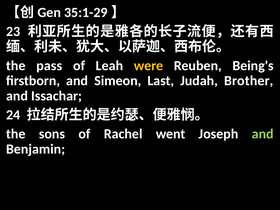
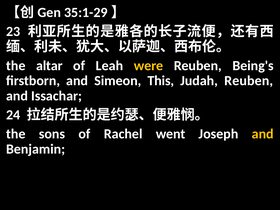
pass: pass -> altar (49, 66)
Last: Last -> This (161, 81)
Judah Brother: Brother -> Reuben (249, 81)
and colour: light green -> yellow (263, 134)
